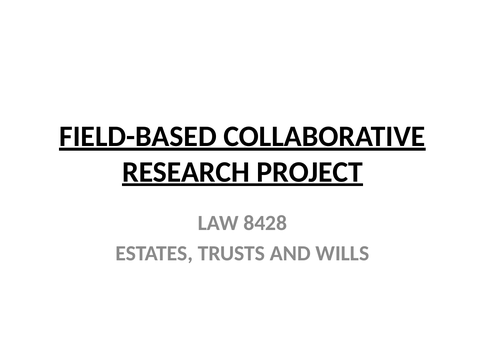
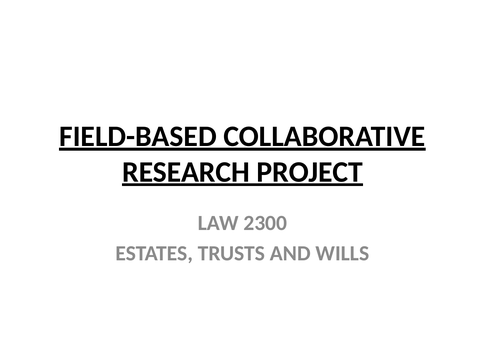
8428: 8428 -> 2300 (265, 223)
